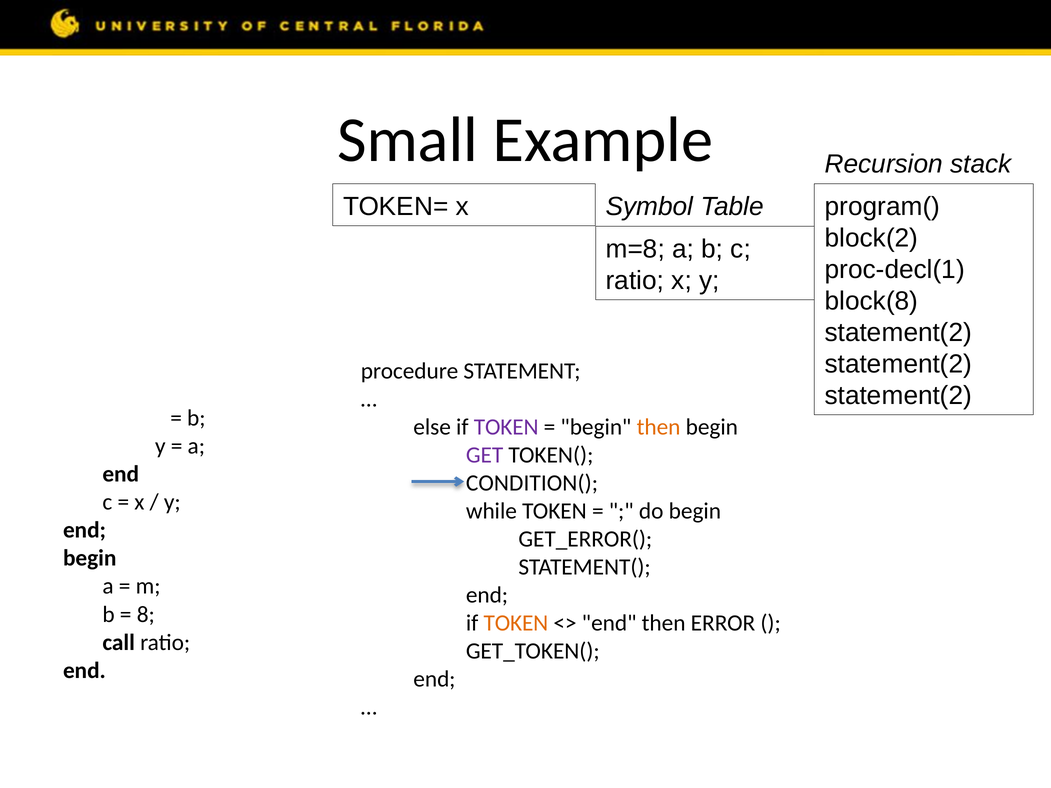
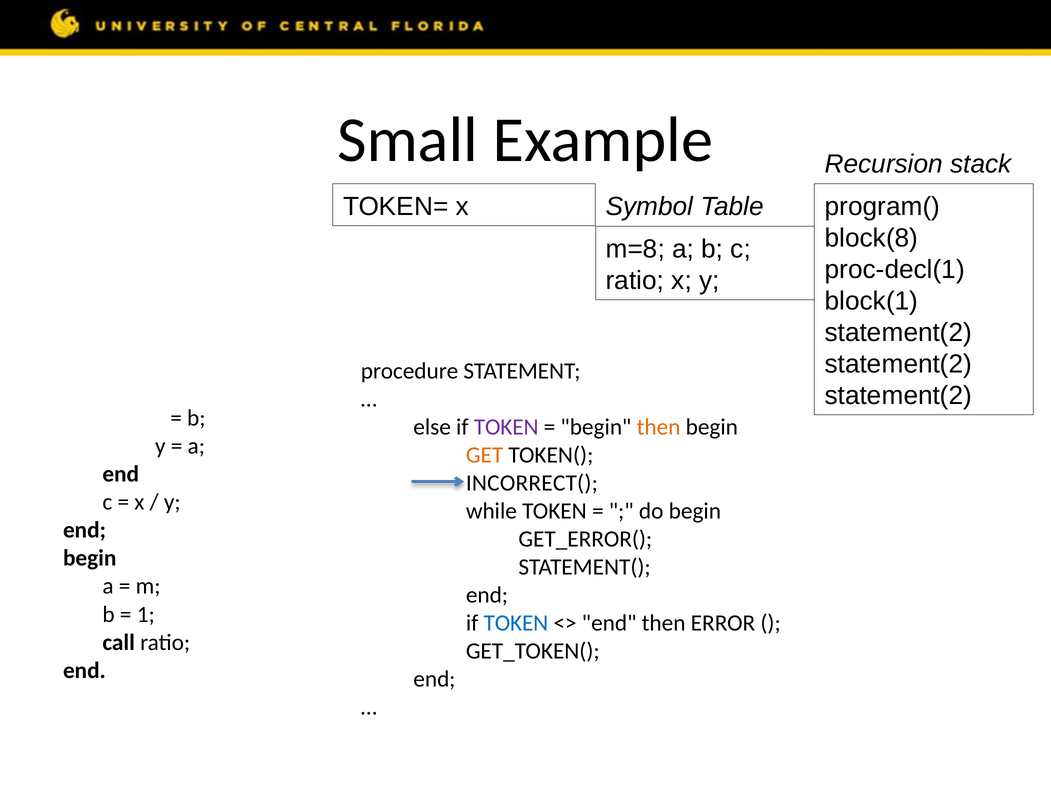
block(2: block(2 -> block(8 (871, 238)
block(8: block(8 -> block(1 (871, 301)
GET colour: purple -> orange (485, 455)
CONDITION(: CONDITION( -> INCORRECT( (532, 483)
8: 8 -> 1 (146, 614)
TOKEN colour: orange -> blue (516, 623)
